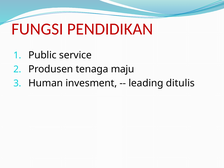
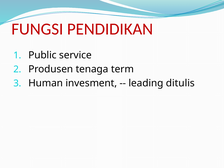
maju: maju -> term (122, 69)
